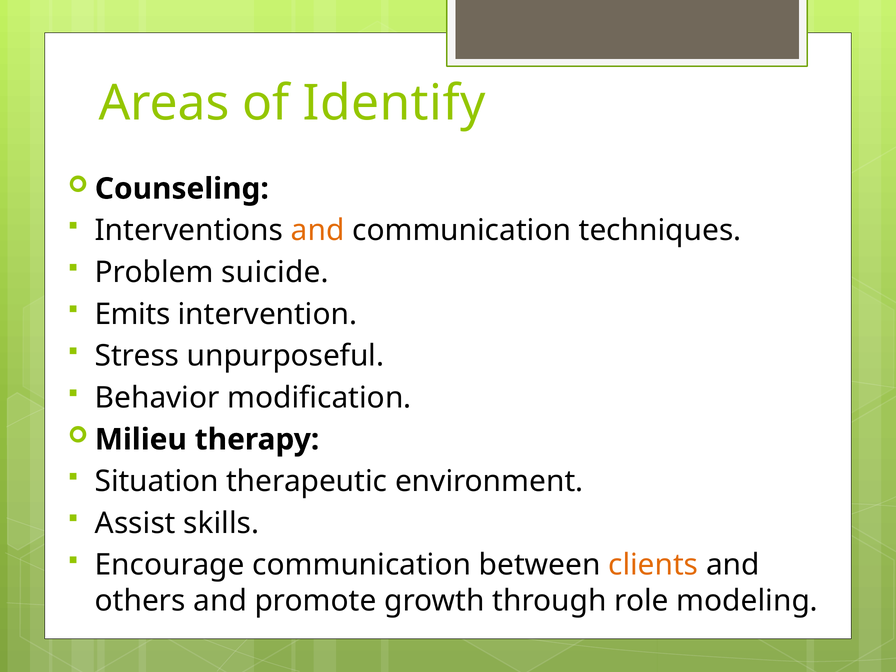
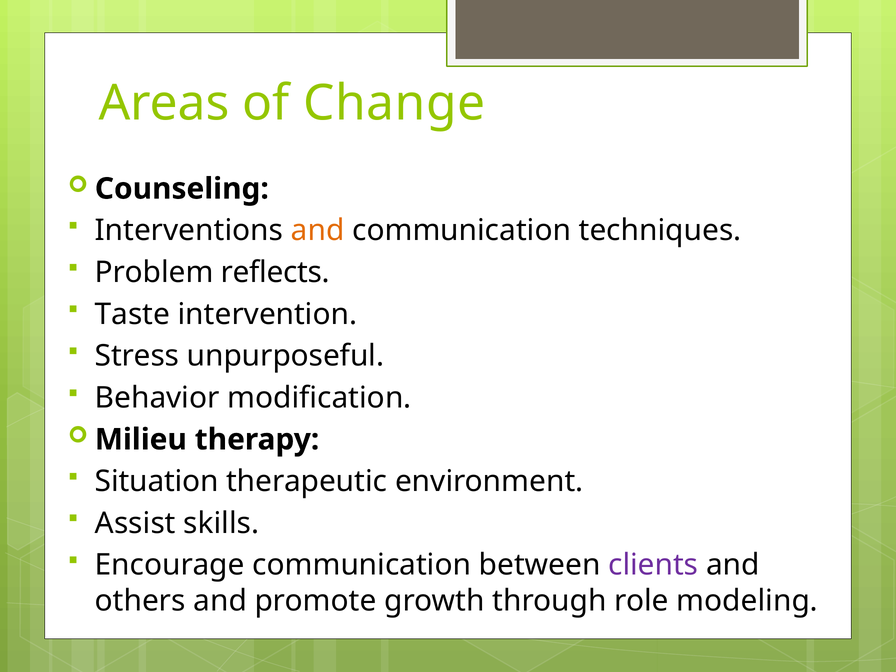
Identify: Identify -> Change (394, 104)
suicide: suicide -> reflects (275, 272)
Emits: Emits -> Taste (132, 314)
clients colour: orange -> purple (653, 565)
